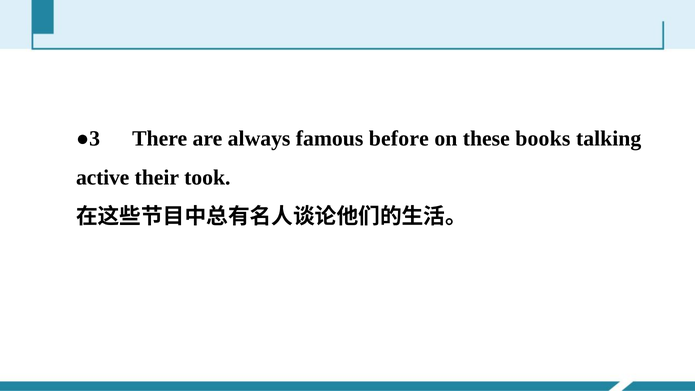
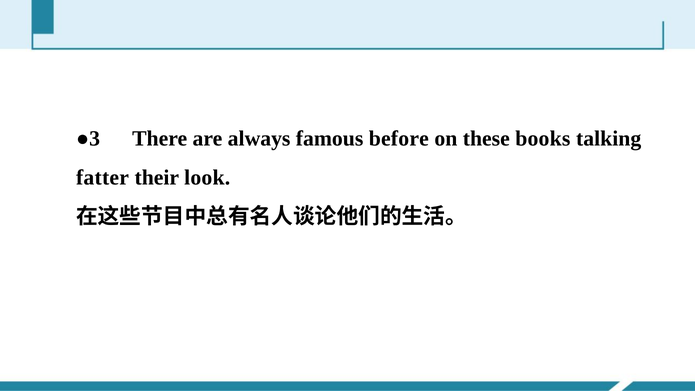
active: active -> fatter (102, 177)
took: took -> look (207, 177)
